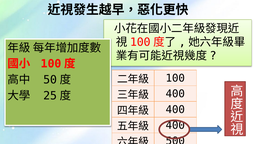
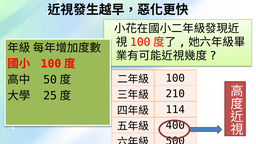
400: 400 -> 210 (175, 94)
400: 400 -> 114 (175, 110)
